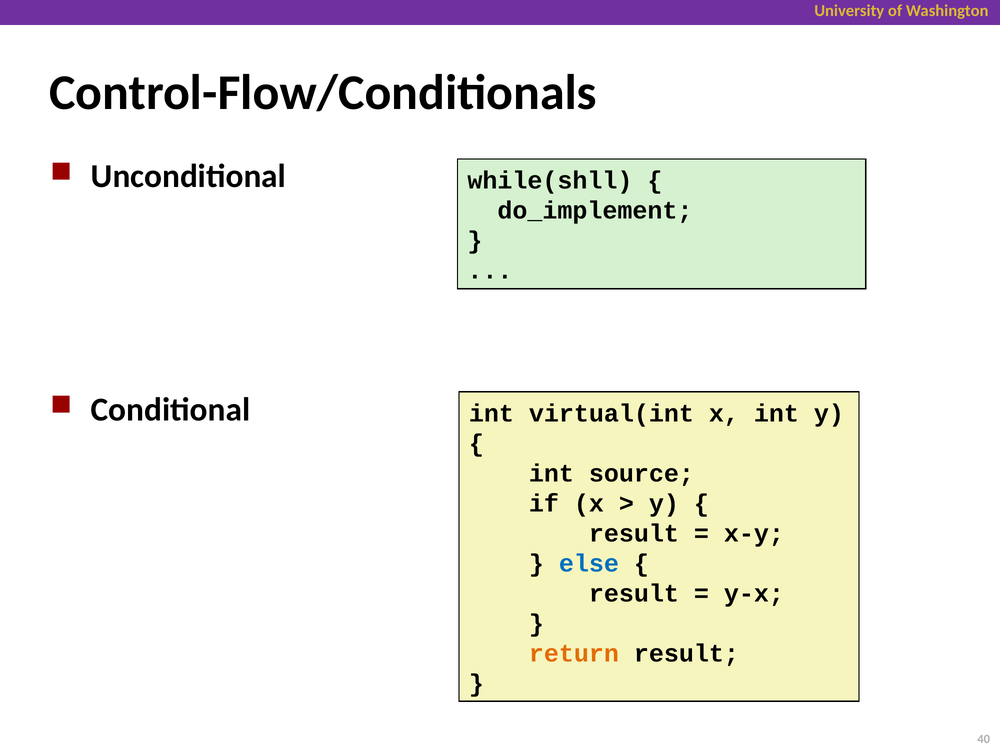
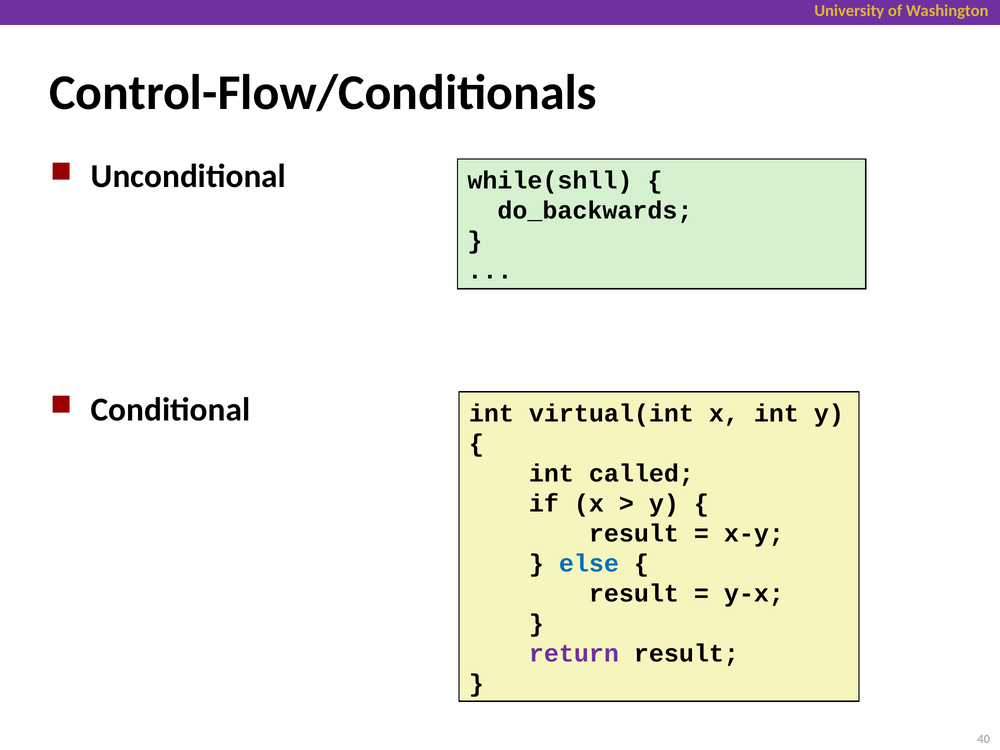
do_implement: do_implement -> do_backwards (595, 211)
source: source -> called (641, 473)
return colour: orange -> purple (574, 653)
